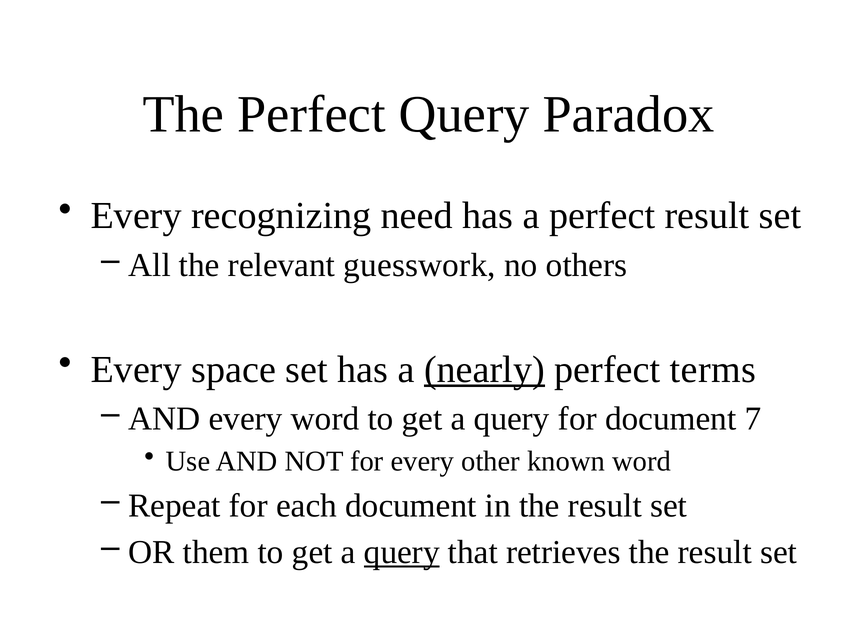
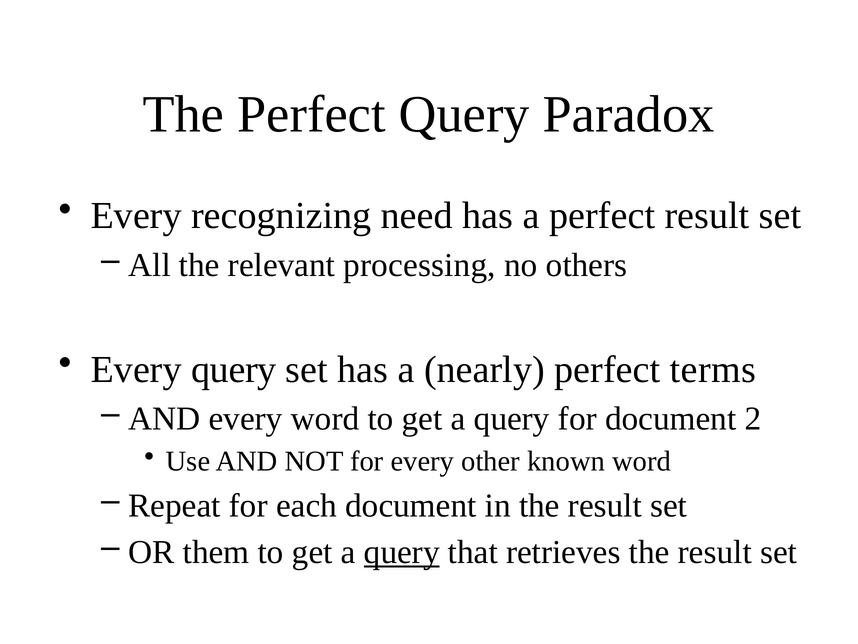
guesswork: guesswork -> processing (420, 265)
Every space: space -> query (234, 369)
nearly underline: present -> none (484, 369)
7: 7 -> 2 (753, 418)
